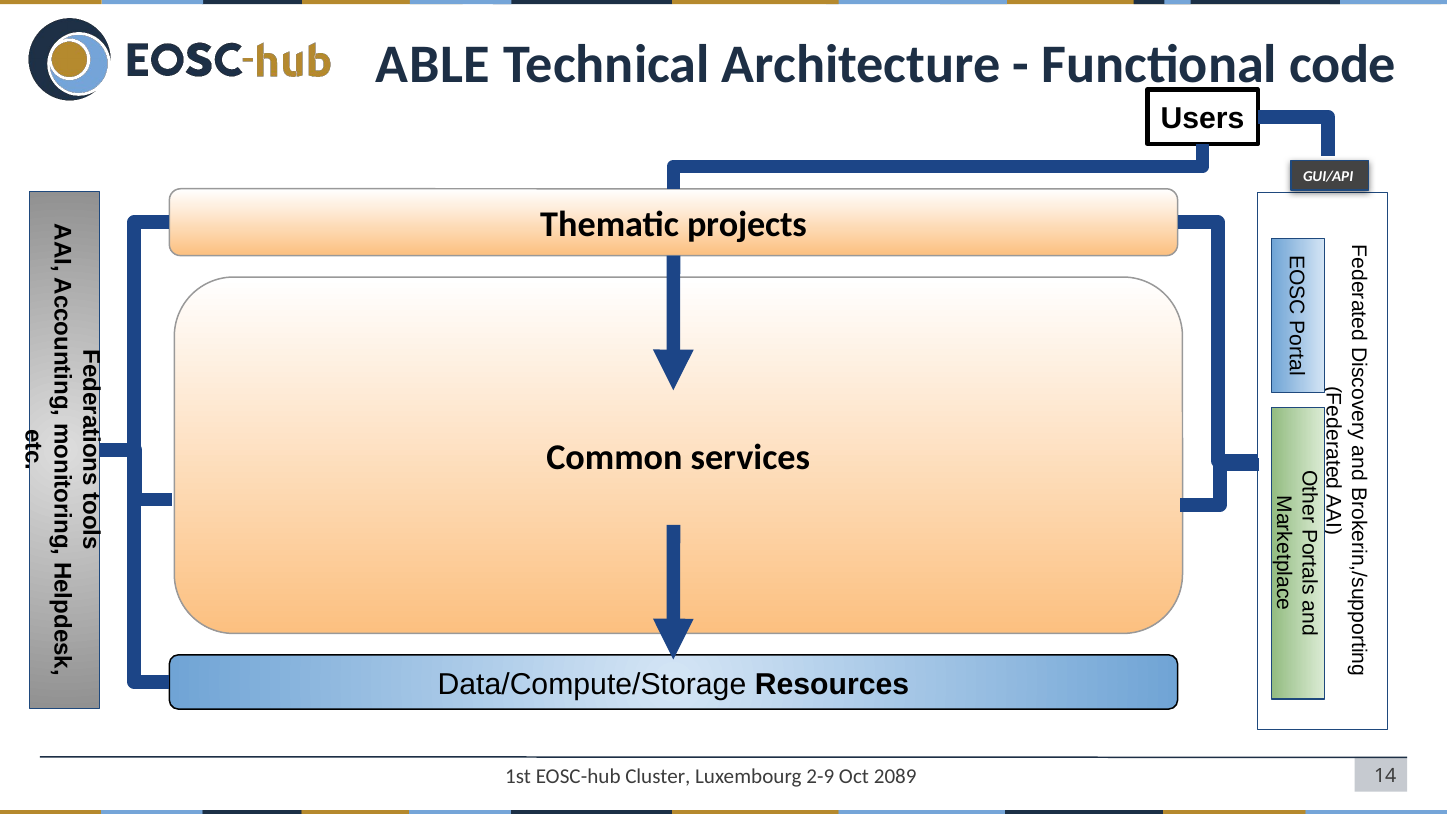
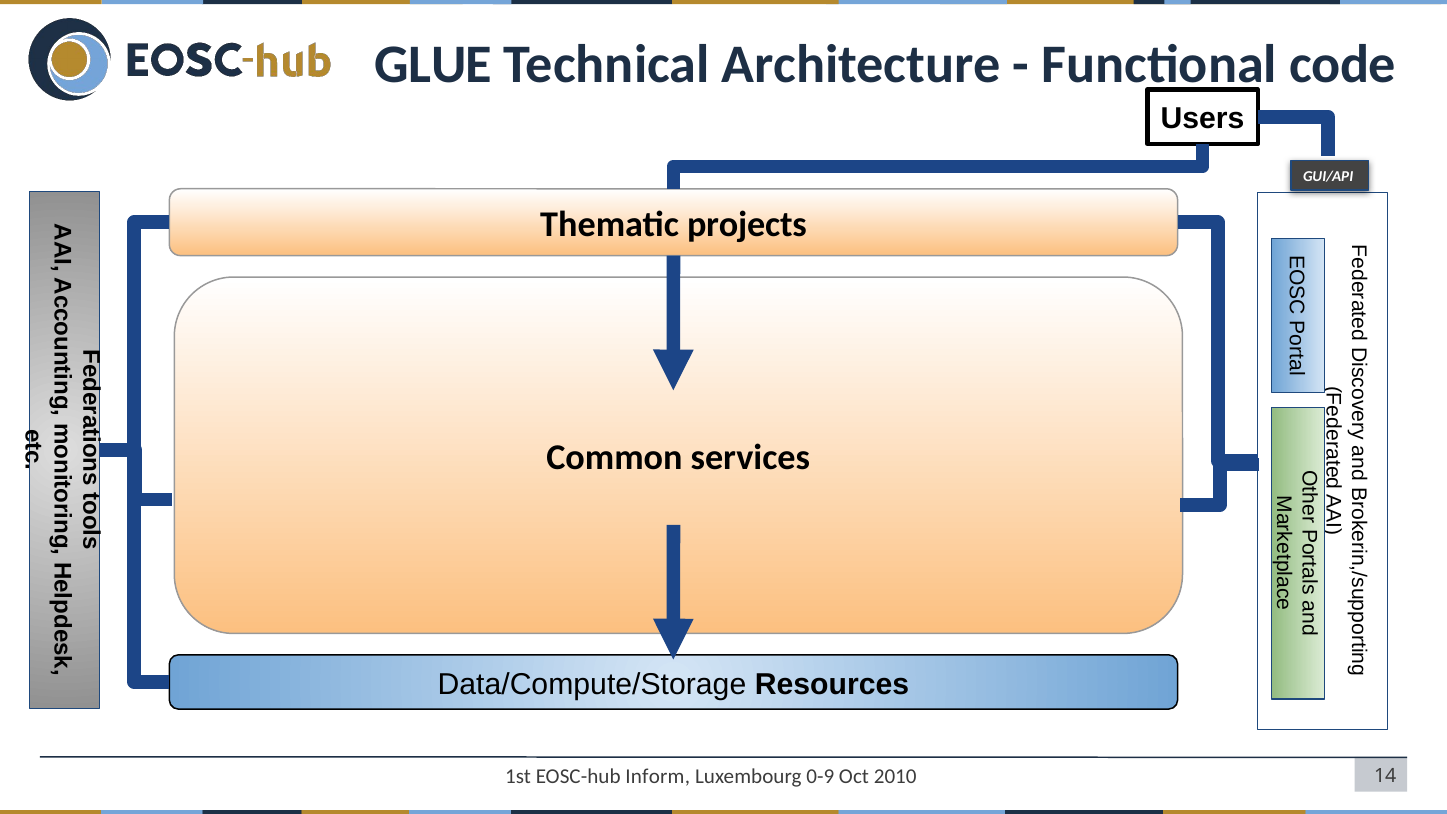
ABLE: ABLE -> GLUE (434, 64)
Cluster: Cluster -> Inform (658, 777)
2-9: 2-9 -> 0-9 (820, 777)
2089: 2089 -> 2010 (895, 777)
